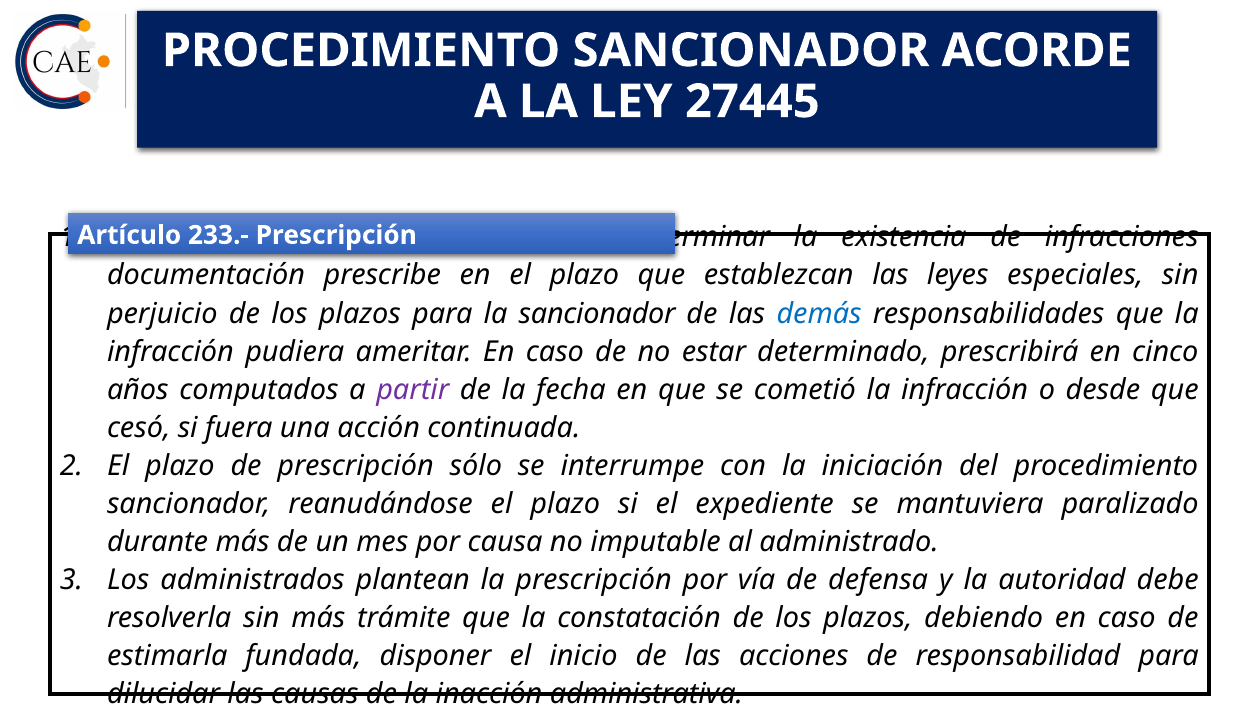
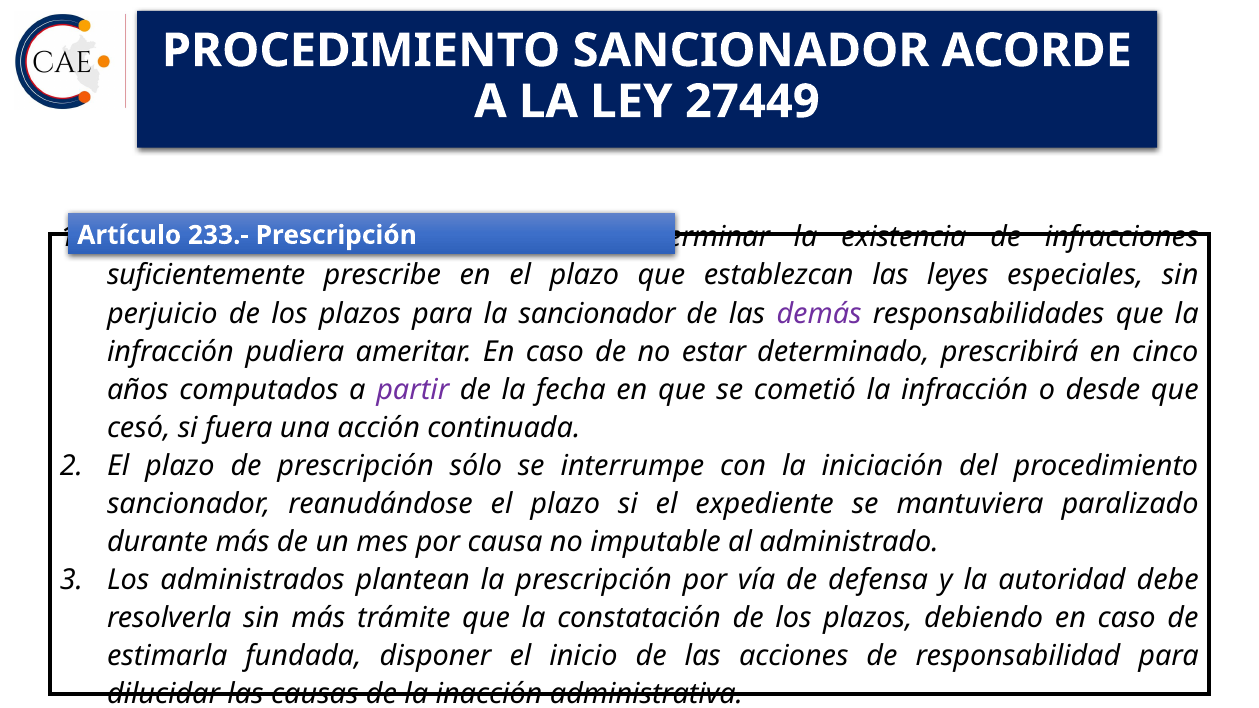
27445: 27445 -> 27449 (752, 102)
documentación: documentación -> suficientemente (206, 275)
demás colour: blue -> purple (819, 314)
